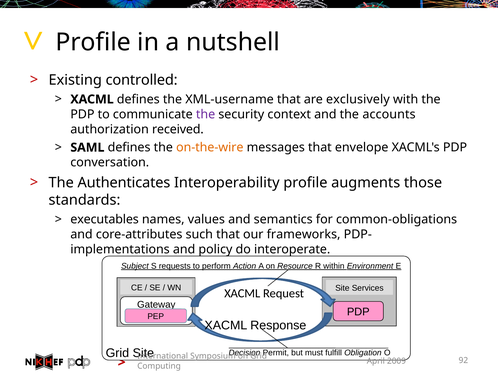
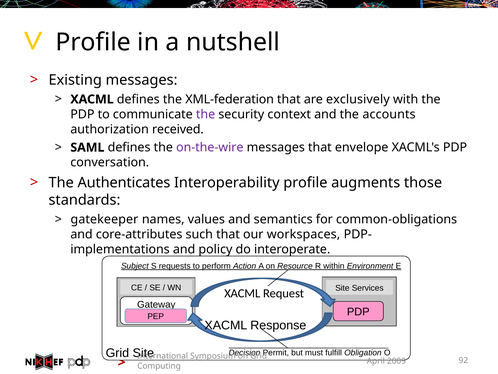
Existing controlled: controlled -> messages (142, 80)
XML-username: XML-username -> XML-federation (230, 99)
on-the-wire colour: orange -> purple (210, 147)
executables: executables -> gatekeeper (104, 219)
frameworks: frameworks -> workspaces (304, 234)
